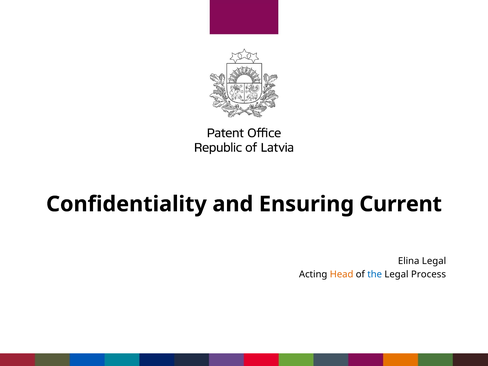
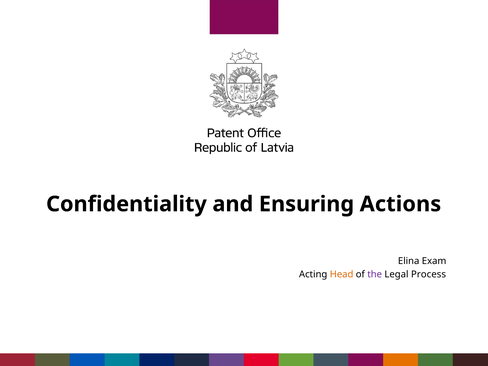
Current: Current -> Actions (400, 204)
Elina Legal: Legal -> Exam (434, 261)
the colour: blue -> purple (375, 274)
